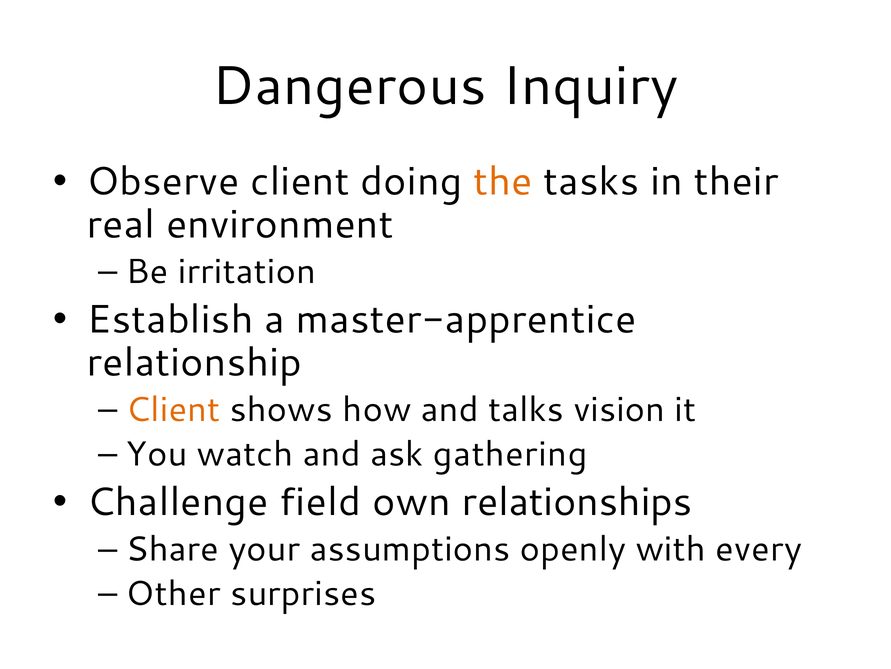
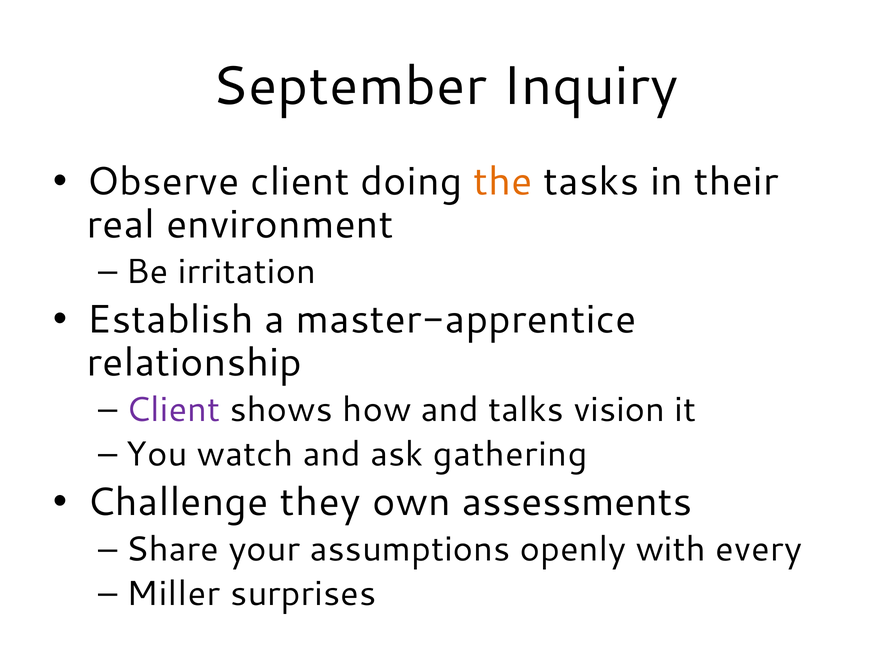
Dangerous: Dangerous -> September (349, 86)
Client colour: orange -> purple (173, 409)
field: field -> they (320, 502)
relationships: relationships -> assessments (577, 502)
Other: Other -> Miller (173, 593)
